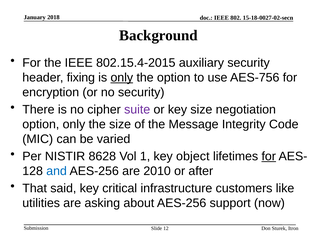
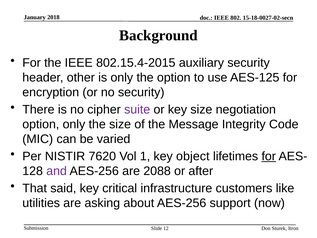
fixing: fixing -> other (81, 77)
only underline: present -> none (122, 77)
AES-756: AES-756 -> AES-125 (255, 77)
8628: 8628 -> 7620 (102, 156)
and colour: blue -> purple (57, 171)
2010: 2010 -> 2088 (157, 171)
